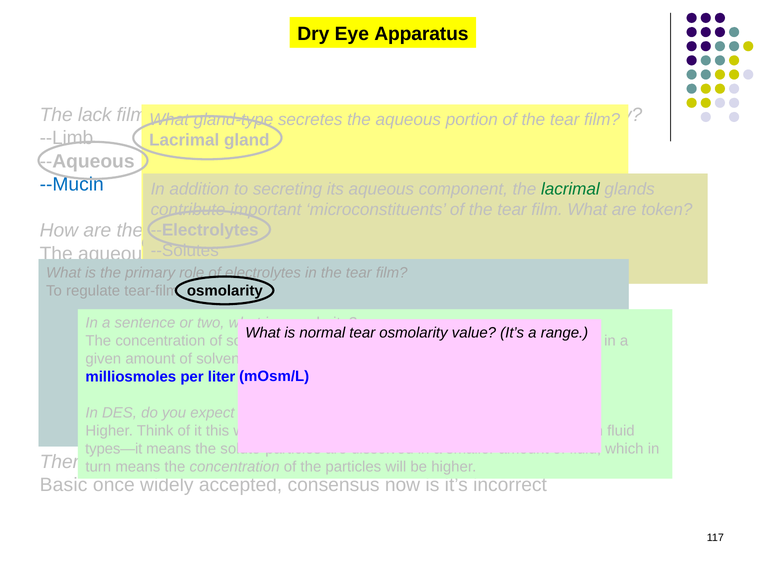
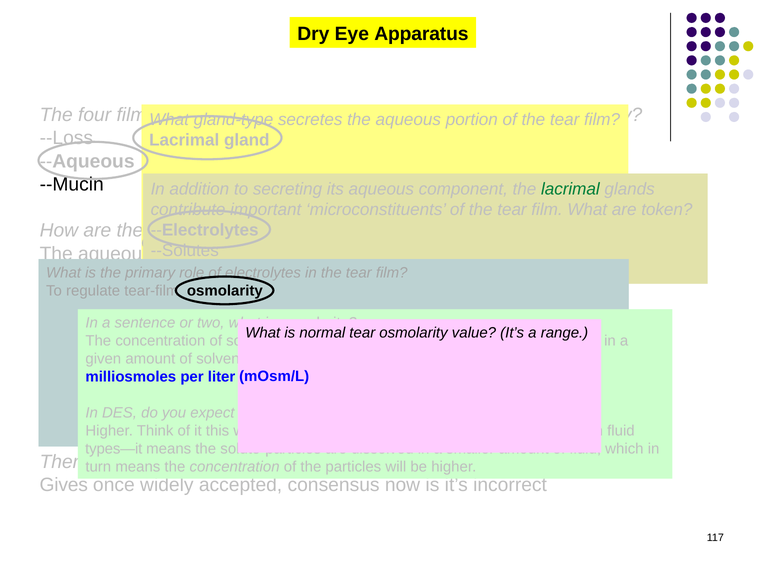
lack: lack -> four (95, 115)
--Limb: --Limb -> --Loss (66, 138)
--Mucin colour: blue -> black (72, 184)
Basic: Basic -> Gives (64, 485)
